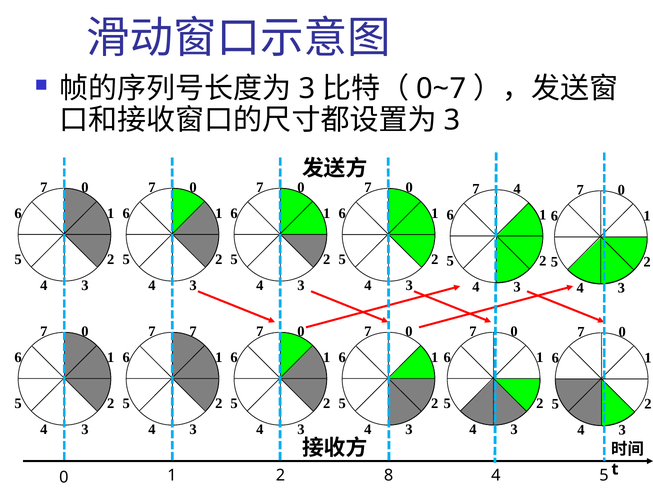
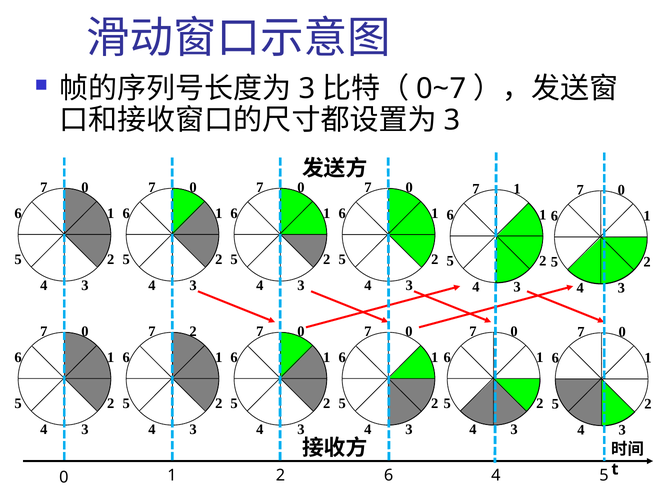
7 4: 4 -> 1 (517, 189)
7 7: 7 -> 2 (193, 331)
2 8: 8 -> 6 (389, 475)
